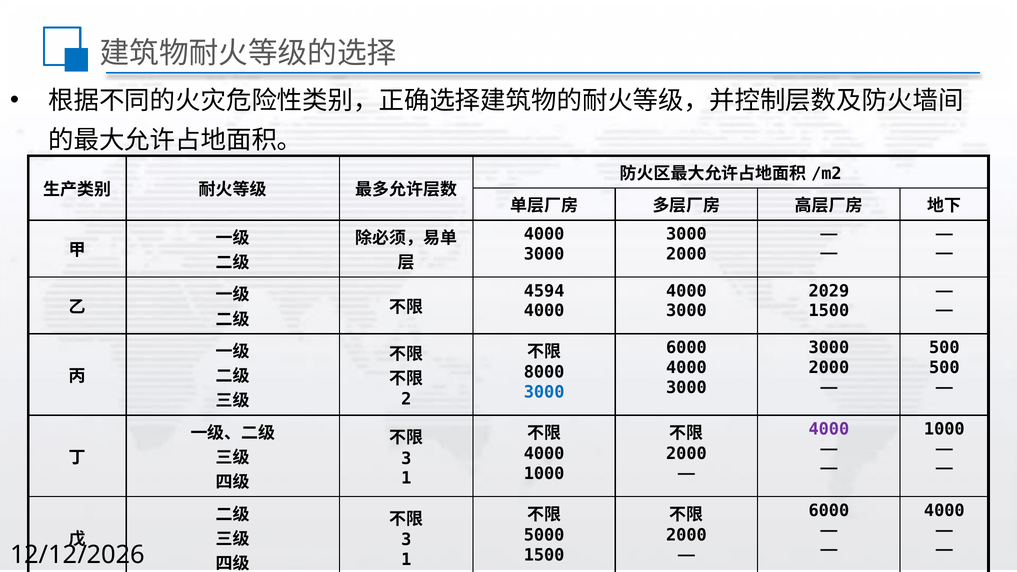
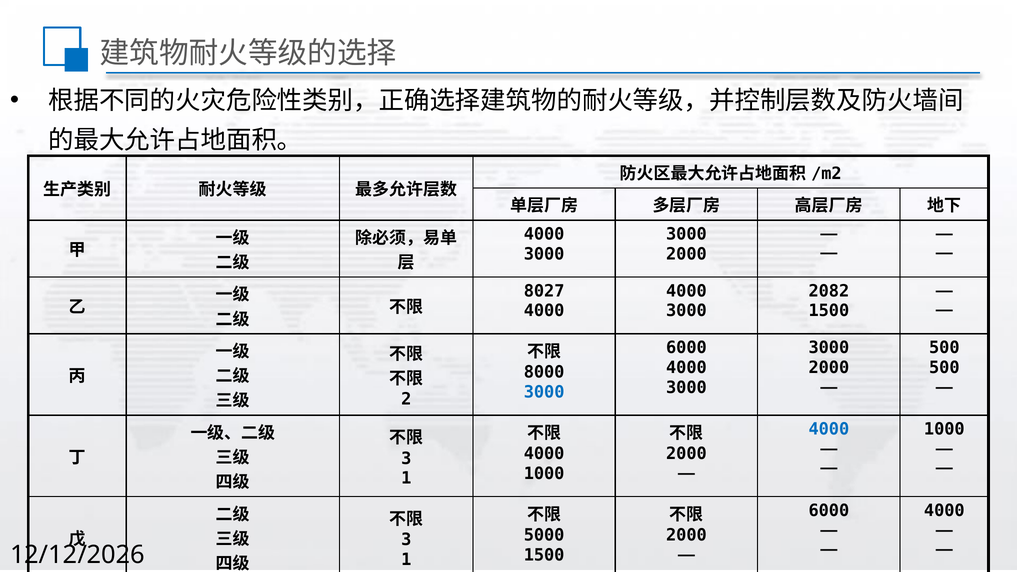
4594: 4594 -> 8027 (544, 291)
2029: 2029 -> 2082 (829, 291)
4000 colour: purple -> blue (829, 429)
